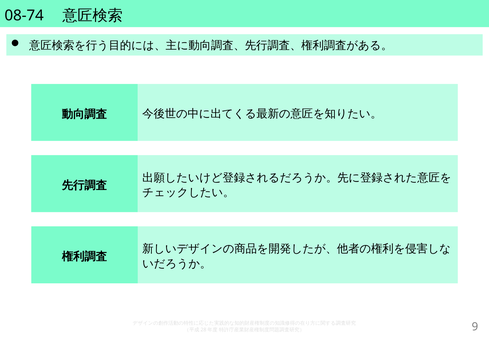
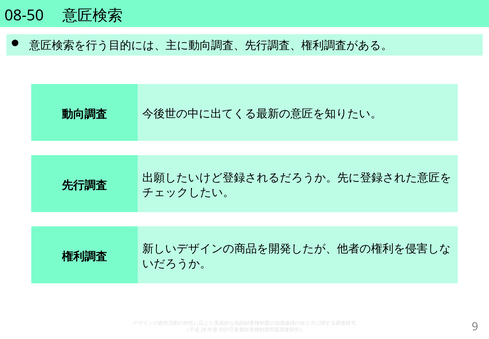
08-74: 08-74 -> 08-50 (24, 15)
